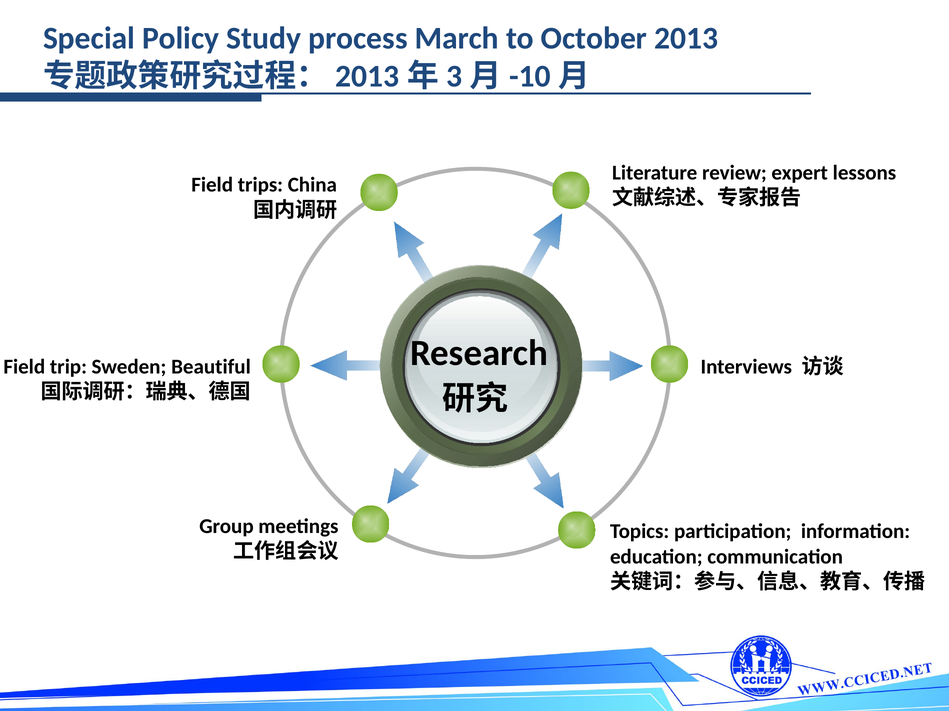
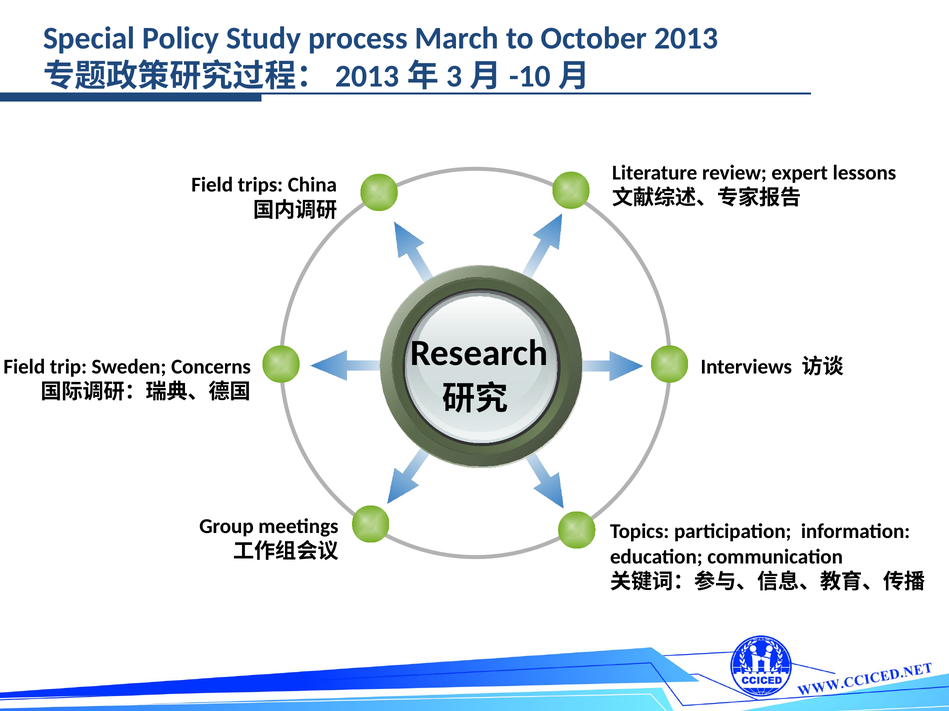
Beautiful: Beautiful -> Concerns (211, 367)
